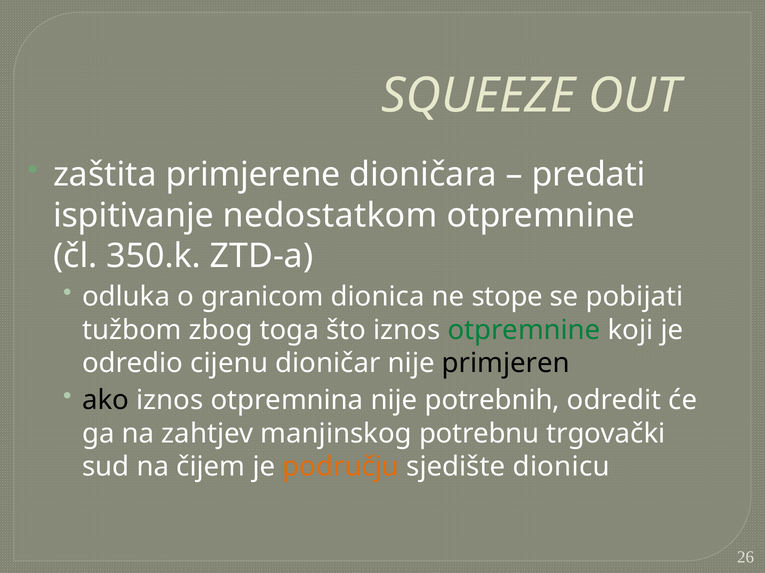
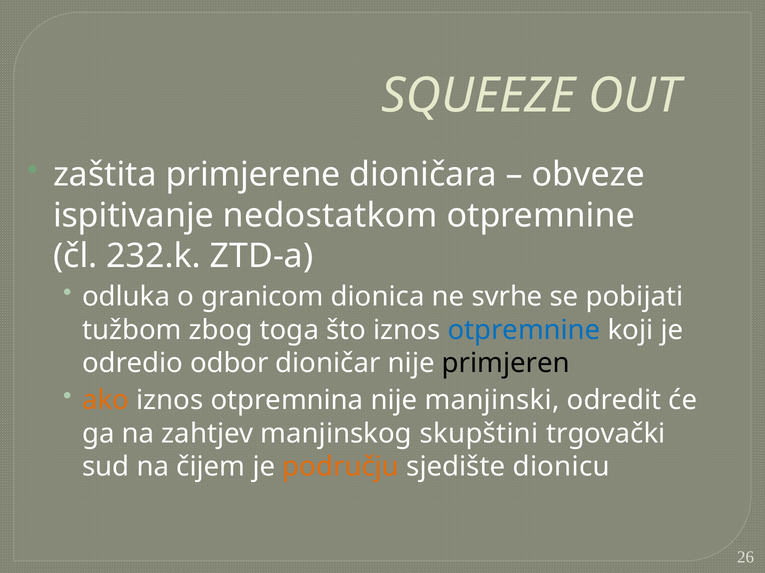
predati: predati -> obveze (588, 175)
350.k: 350.k -> 232.k (154, 256)
stope: stope -> svrhe (507, 297)
otpremnine colour: green -> blue (524, 330)
cijenu: cijenu -> odbor (229, 364)
ako colour: black -> orange (106, 401)
potrebnih: potrebnih -> manjinski (492, 401)
potrebnu: potrebnu -> skupštini (479, 434)
